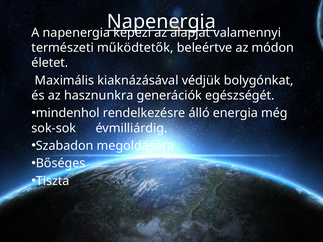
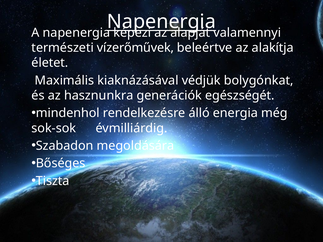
működtetők: működtetők -> vízerőművek (135, 48)
módon: módon -> alakítja (273, 48)
